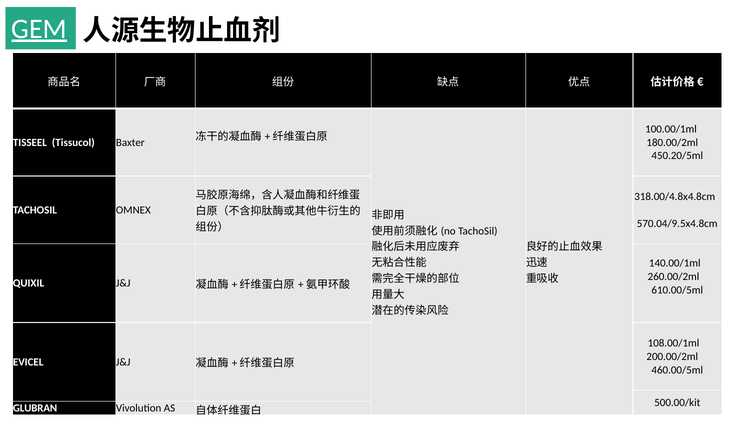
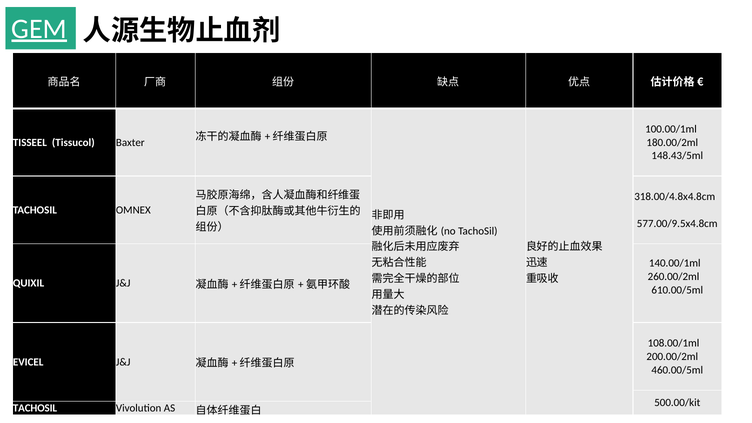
450.20/5ml: 450.20/5ml -> 148.43/5ml (677, 156)
570.04/9.5x4.8cm: 570.04/9.5x4.8cm -> 577.00/9.5x4.8cm (677, 223)
GLUBRAN: GLUBRAN -> TACHOSIL (35, 408)
